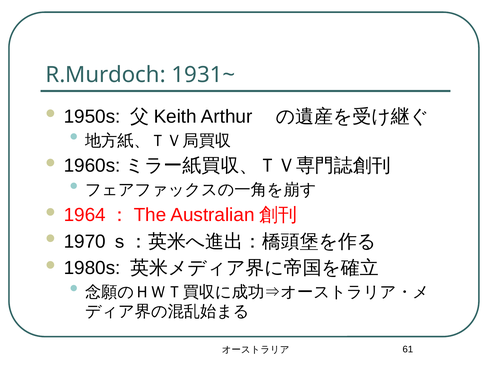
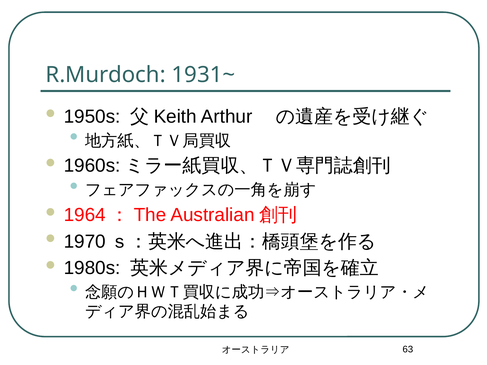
61: 61 -> 63 (408, 350)
